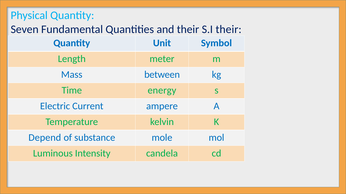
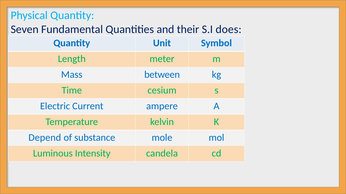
S.I their: their -> does (229, 29)
energy: energy -> cesium (162, 91)
